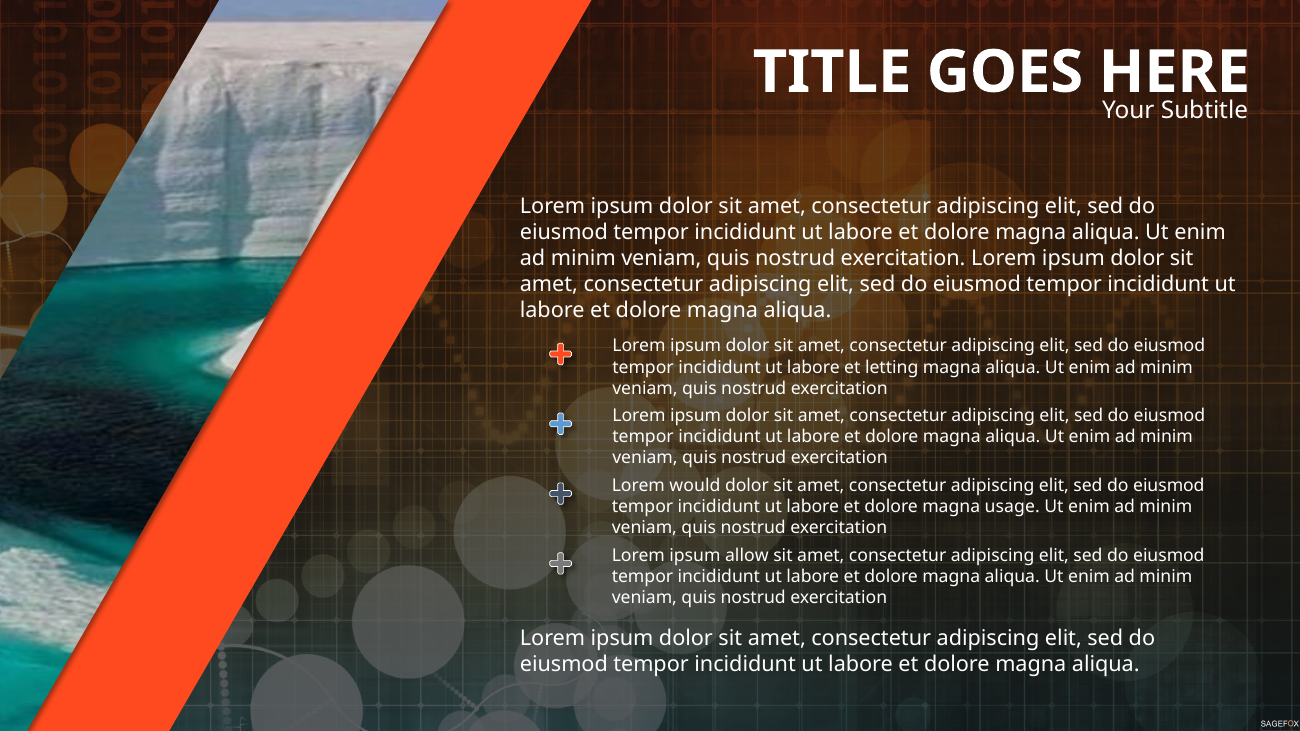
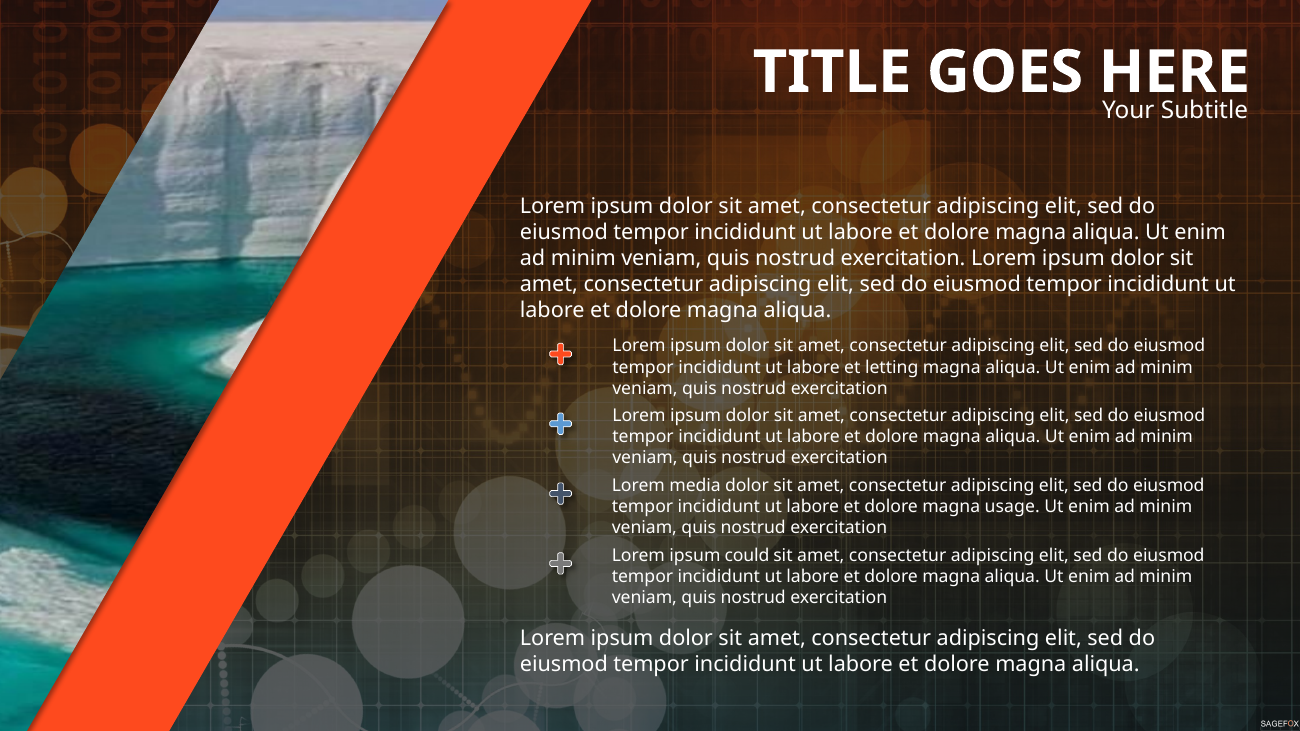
would: would -> media (695, 486)
allow: allow -> could (747, 556)
